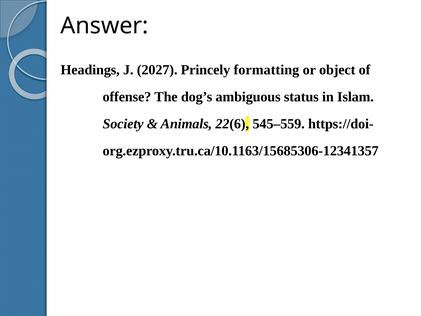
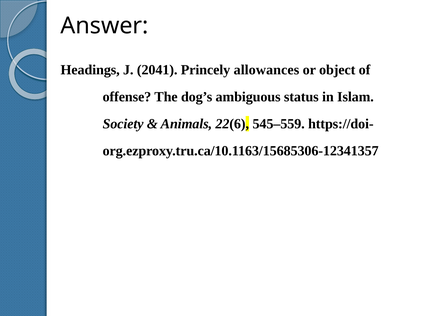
2027: 2027 -> 2041 (157, 70)
formatting: formatting -> allowances (266, 70)
